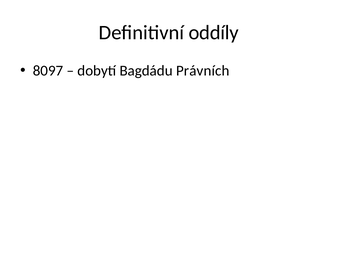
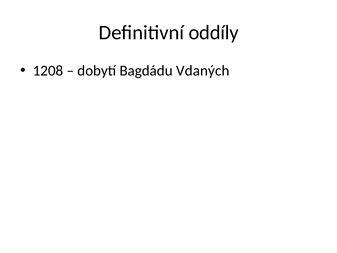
8097: 8097 -> 1208 (48, 71)
Právních: Právních -> Vdaných (203, 71)
